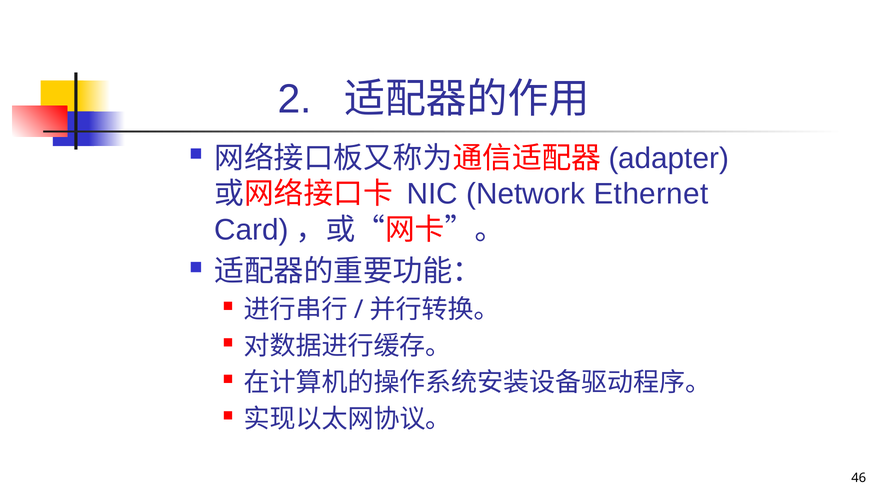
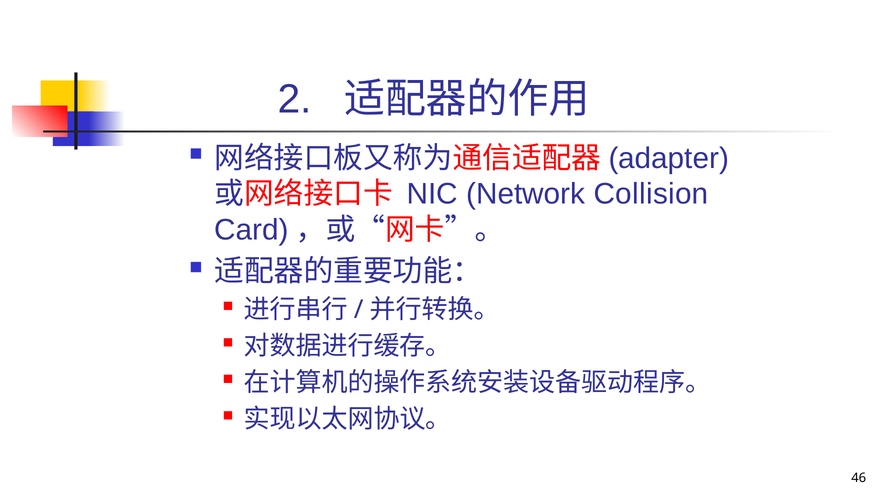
Ethernet: Ethernet -> Collision (651, 194)
